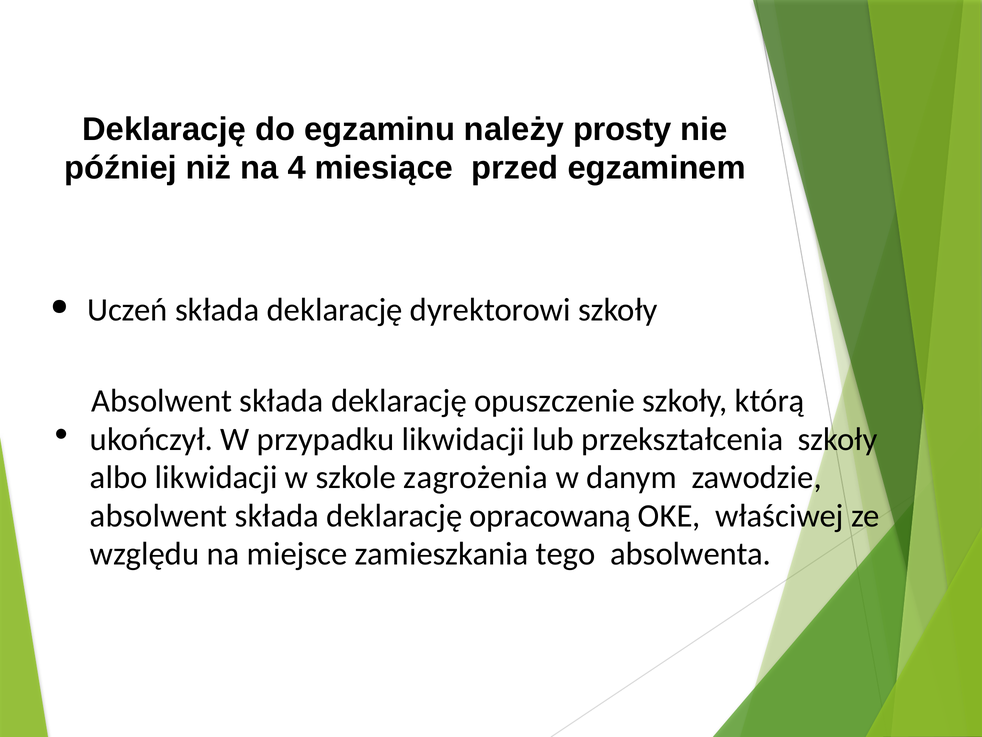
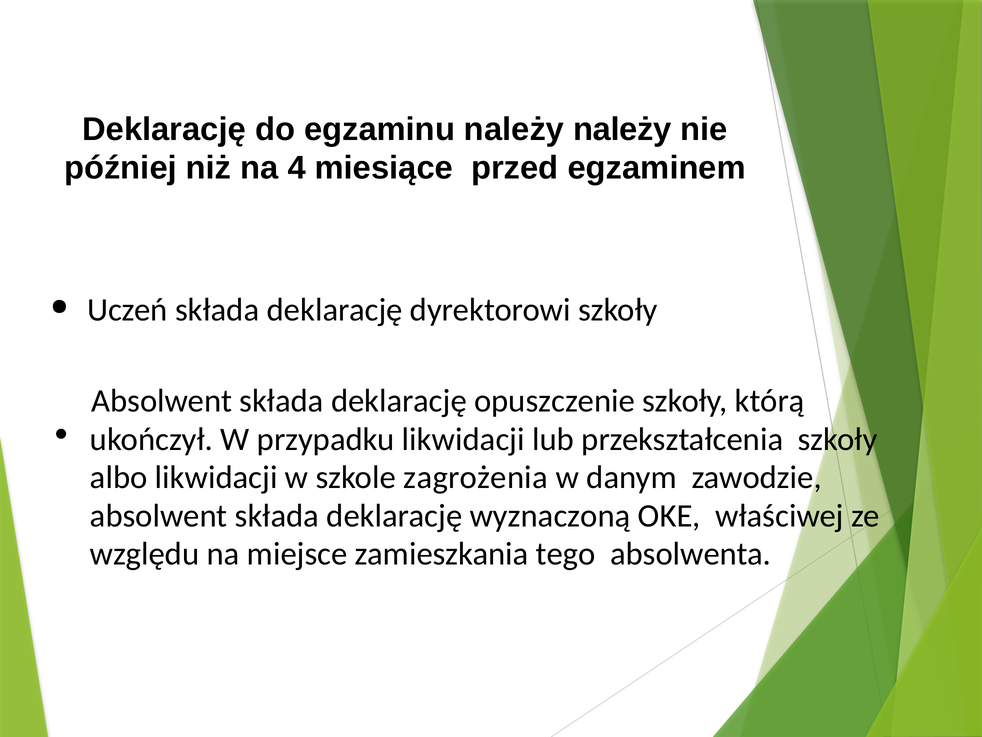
należy prosty: prosty -> należy (622, 129)
opracowaną: opracowaną -> wyznaczoną (550, 515)
